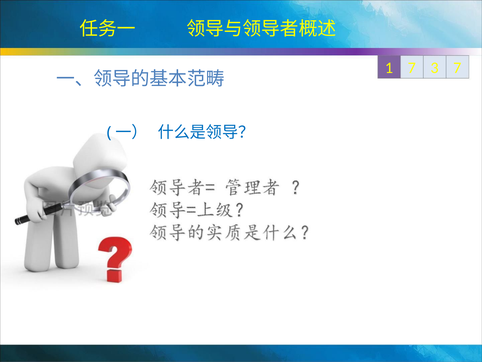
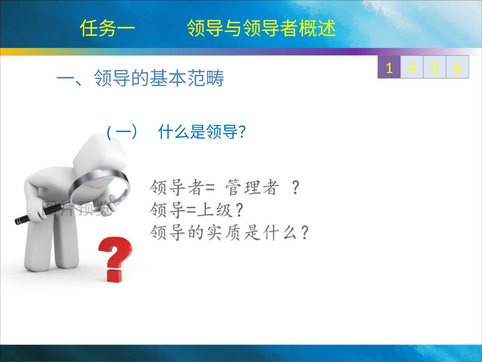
1 7: 7 -> 4 (412, 68)
3 7: 7 -> 6 (457, 68)
